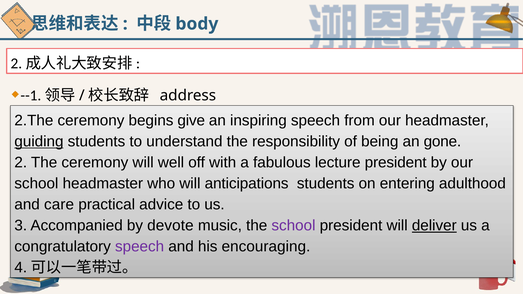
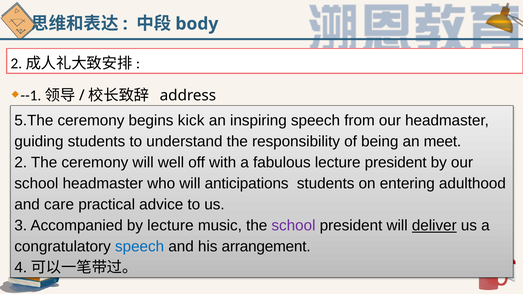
2.The: 2.The -> 5.The (34, 120)
give: give -> kick (191, 120)
guiding underline: present -> none (39, 142)
gone: gone -> meet (442, 142)
by devote: devote -> lecture (170, 226)
speech colour: purple -> blue (140, 247)
encouraging: encouraging -> arrangement (266, 247)
